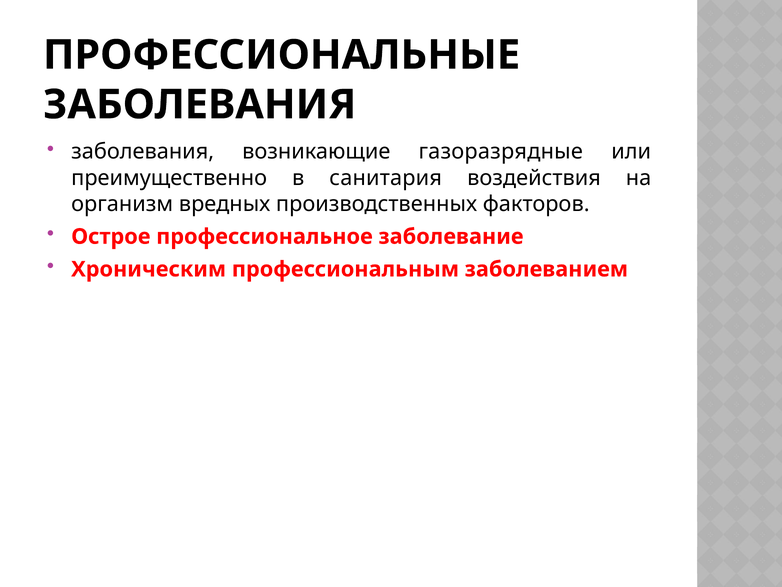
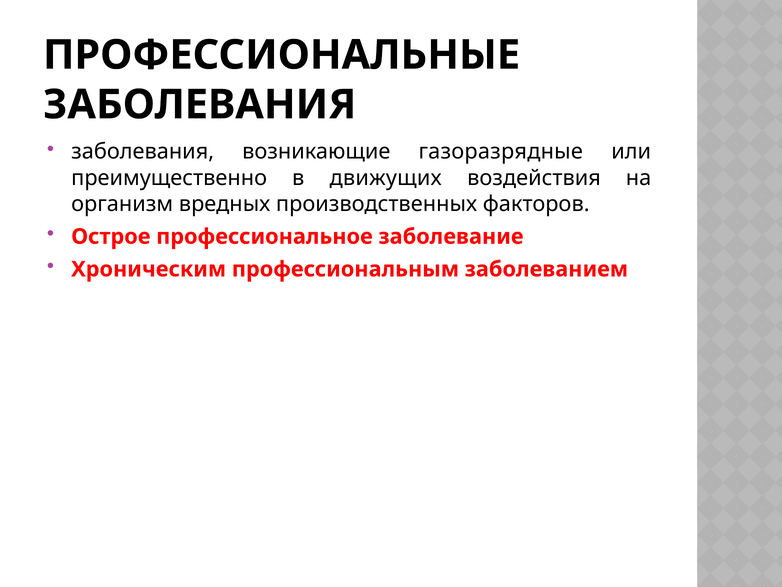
санитария: санитария -> движущих (386, 178)
